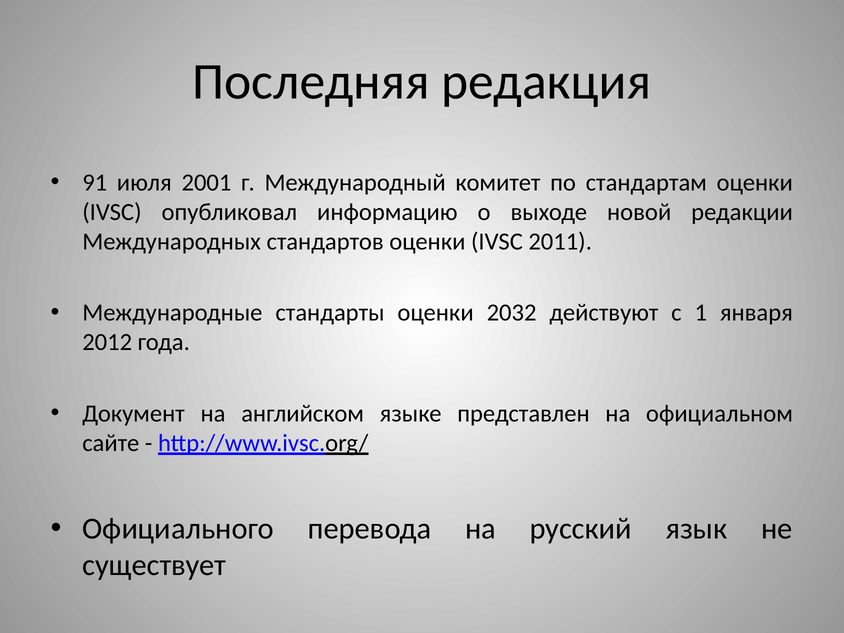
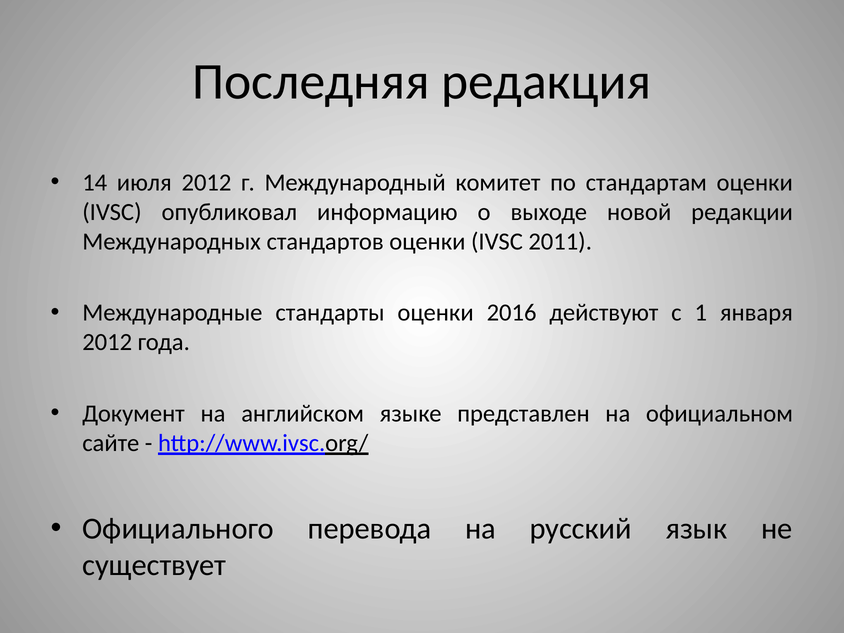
91: 91 -> 14 (95, 182)
июля 2001: 2001 -> 2012 (206, 182)
2032: 2032 -> 2016 (512, 313)
